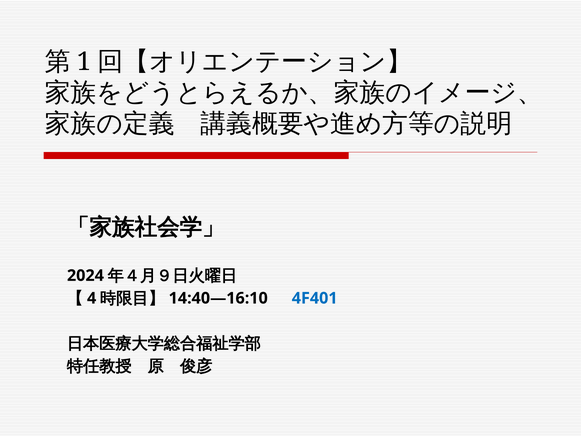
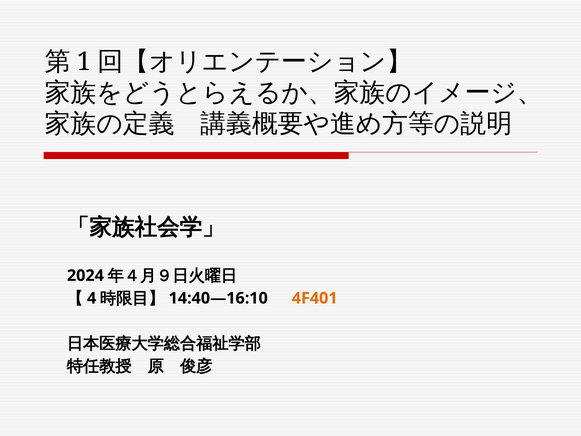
4F401 colour: blue -> orange (315, 298)
